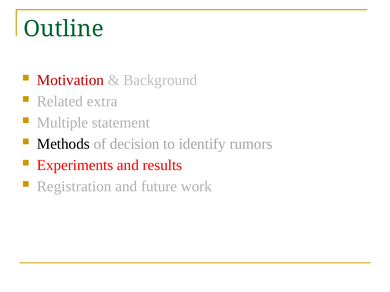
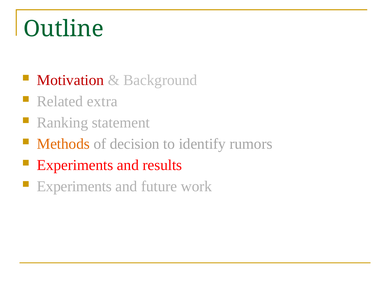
Multiple: Multiple -> Ranking (62, 123)
Methods colour: black -> orange (63, 144)
Registration: Registration -> Experiments (74, 187)
